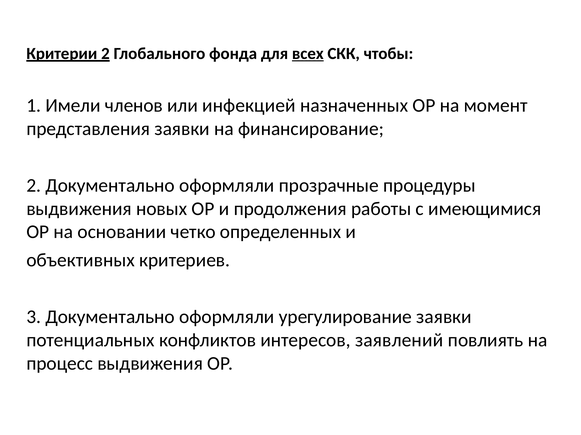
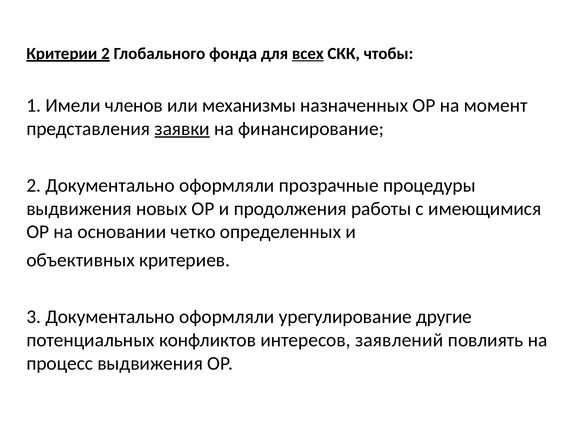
инфекцией: инфекцией -> механизмы (249, 106)
заявки underline: none -> present (182, 129)
урегулирование заявки: заявки -> другие (444, 317)
